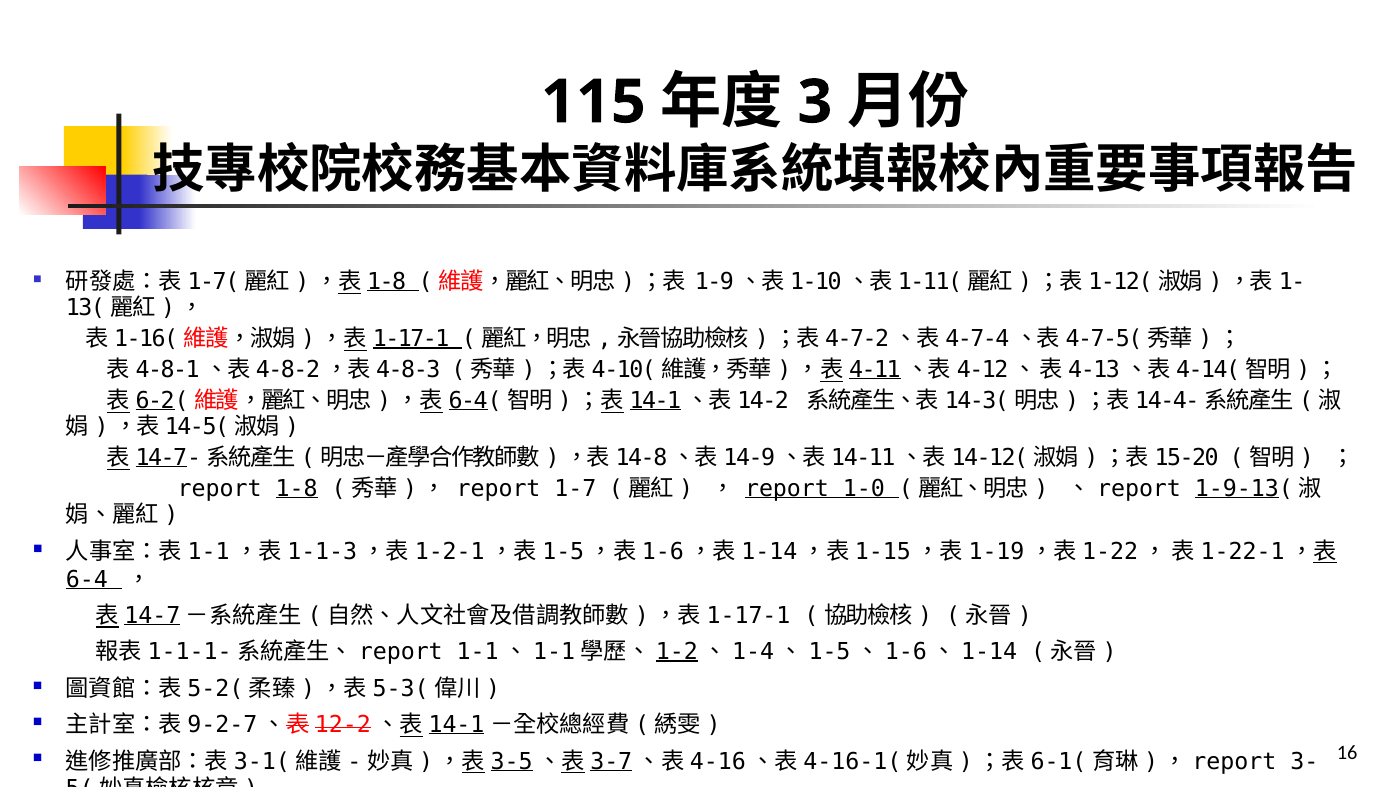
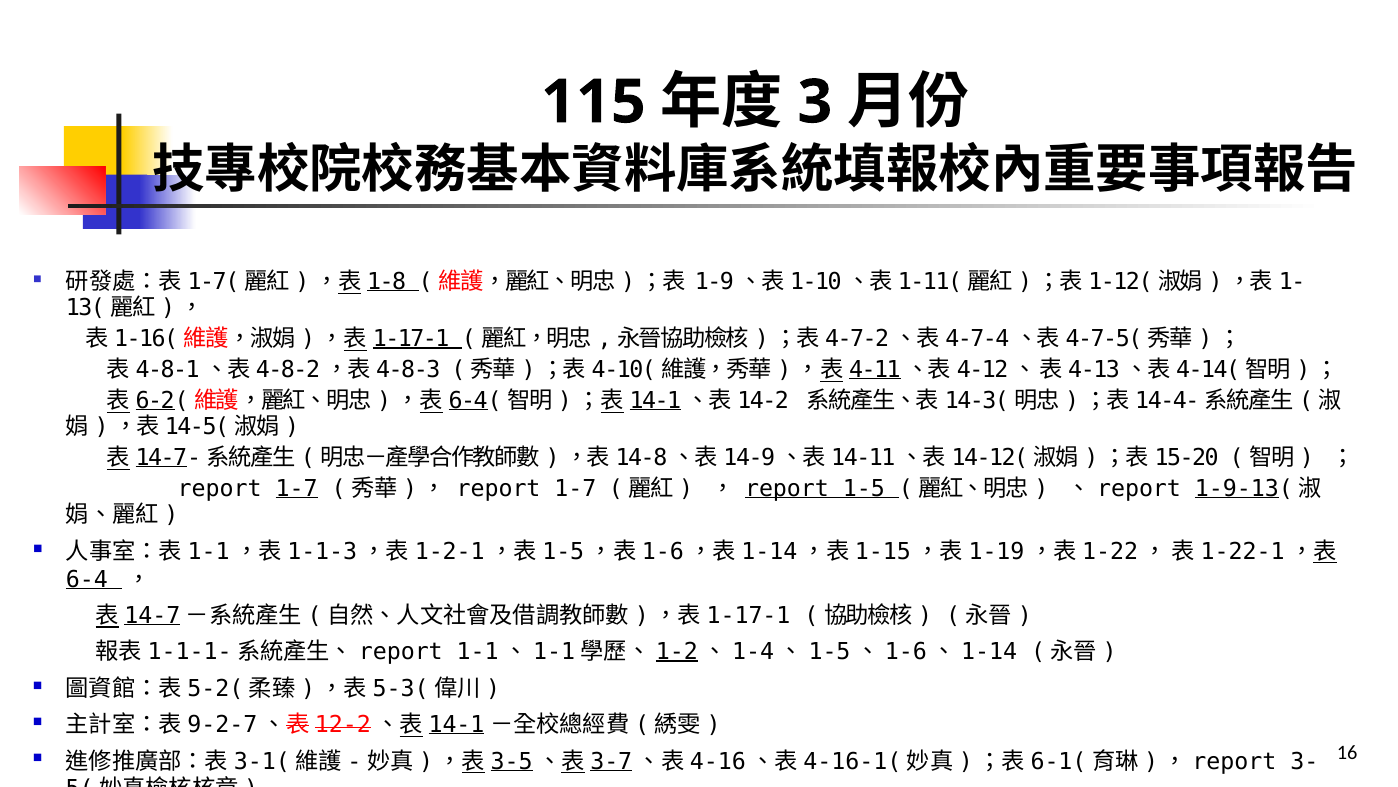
1-8: 1-8 -> 1-7 (297, 489)
1-0: 1-0 -> 1-5 (864, 489)
